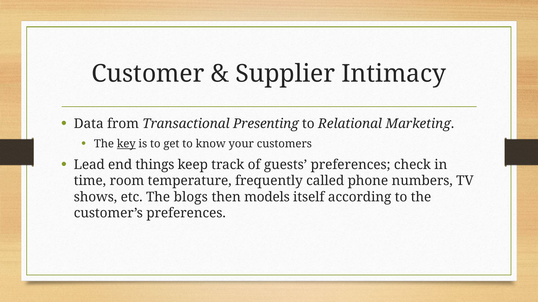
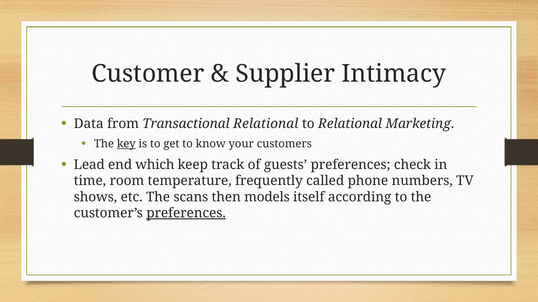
Transactional Presenting: Presenting -> Relational (266, 124)
things: things -> which (155, 165)
blogs: blogs -> scans (191, 197)
preferences underline: none -> present (186, 214)
